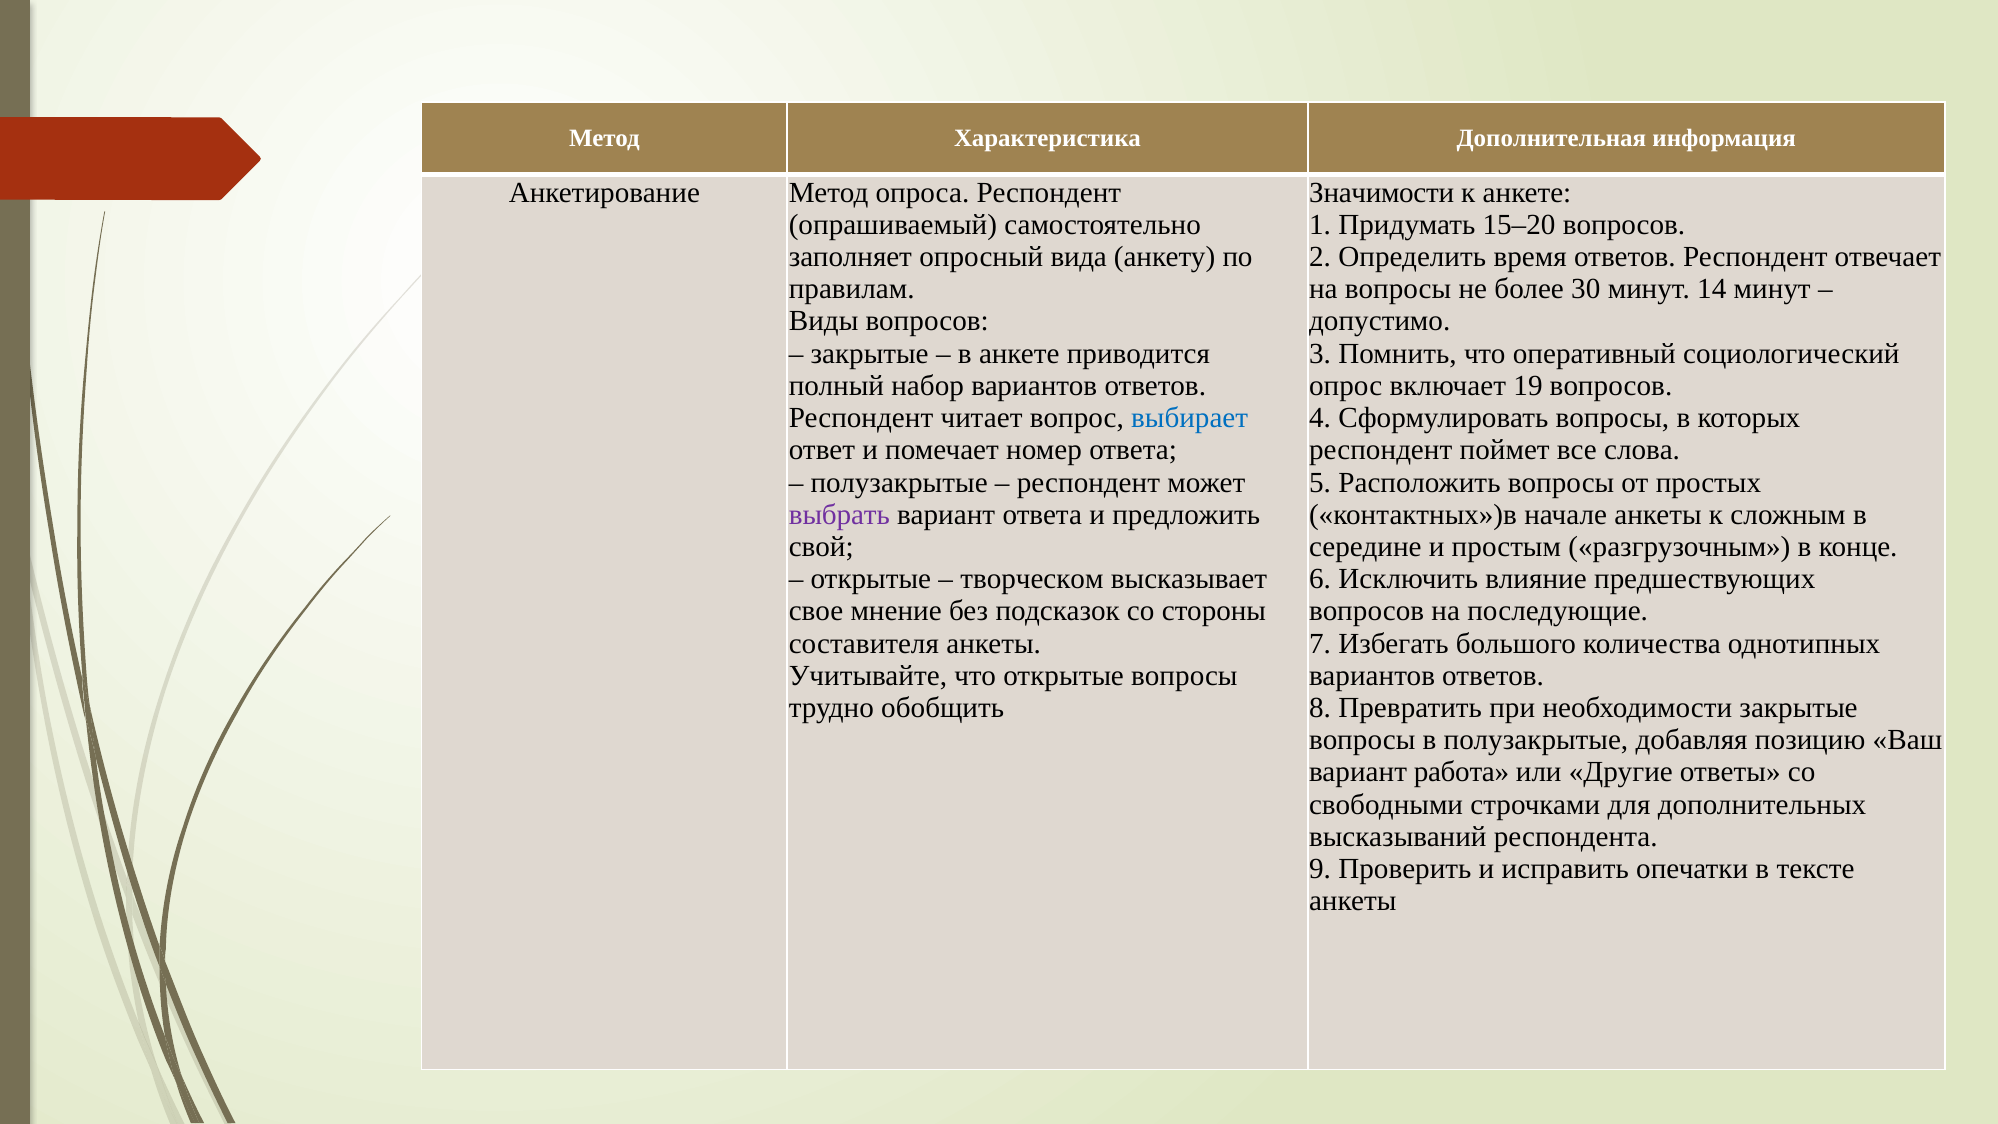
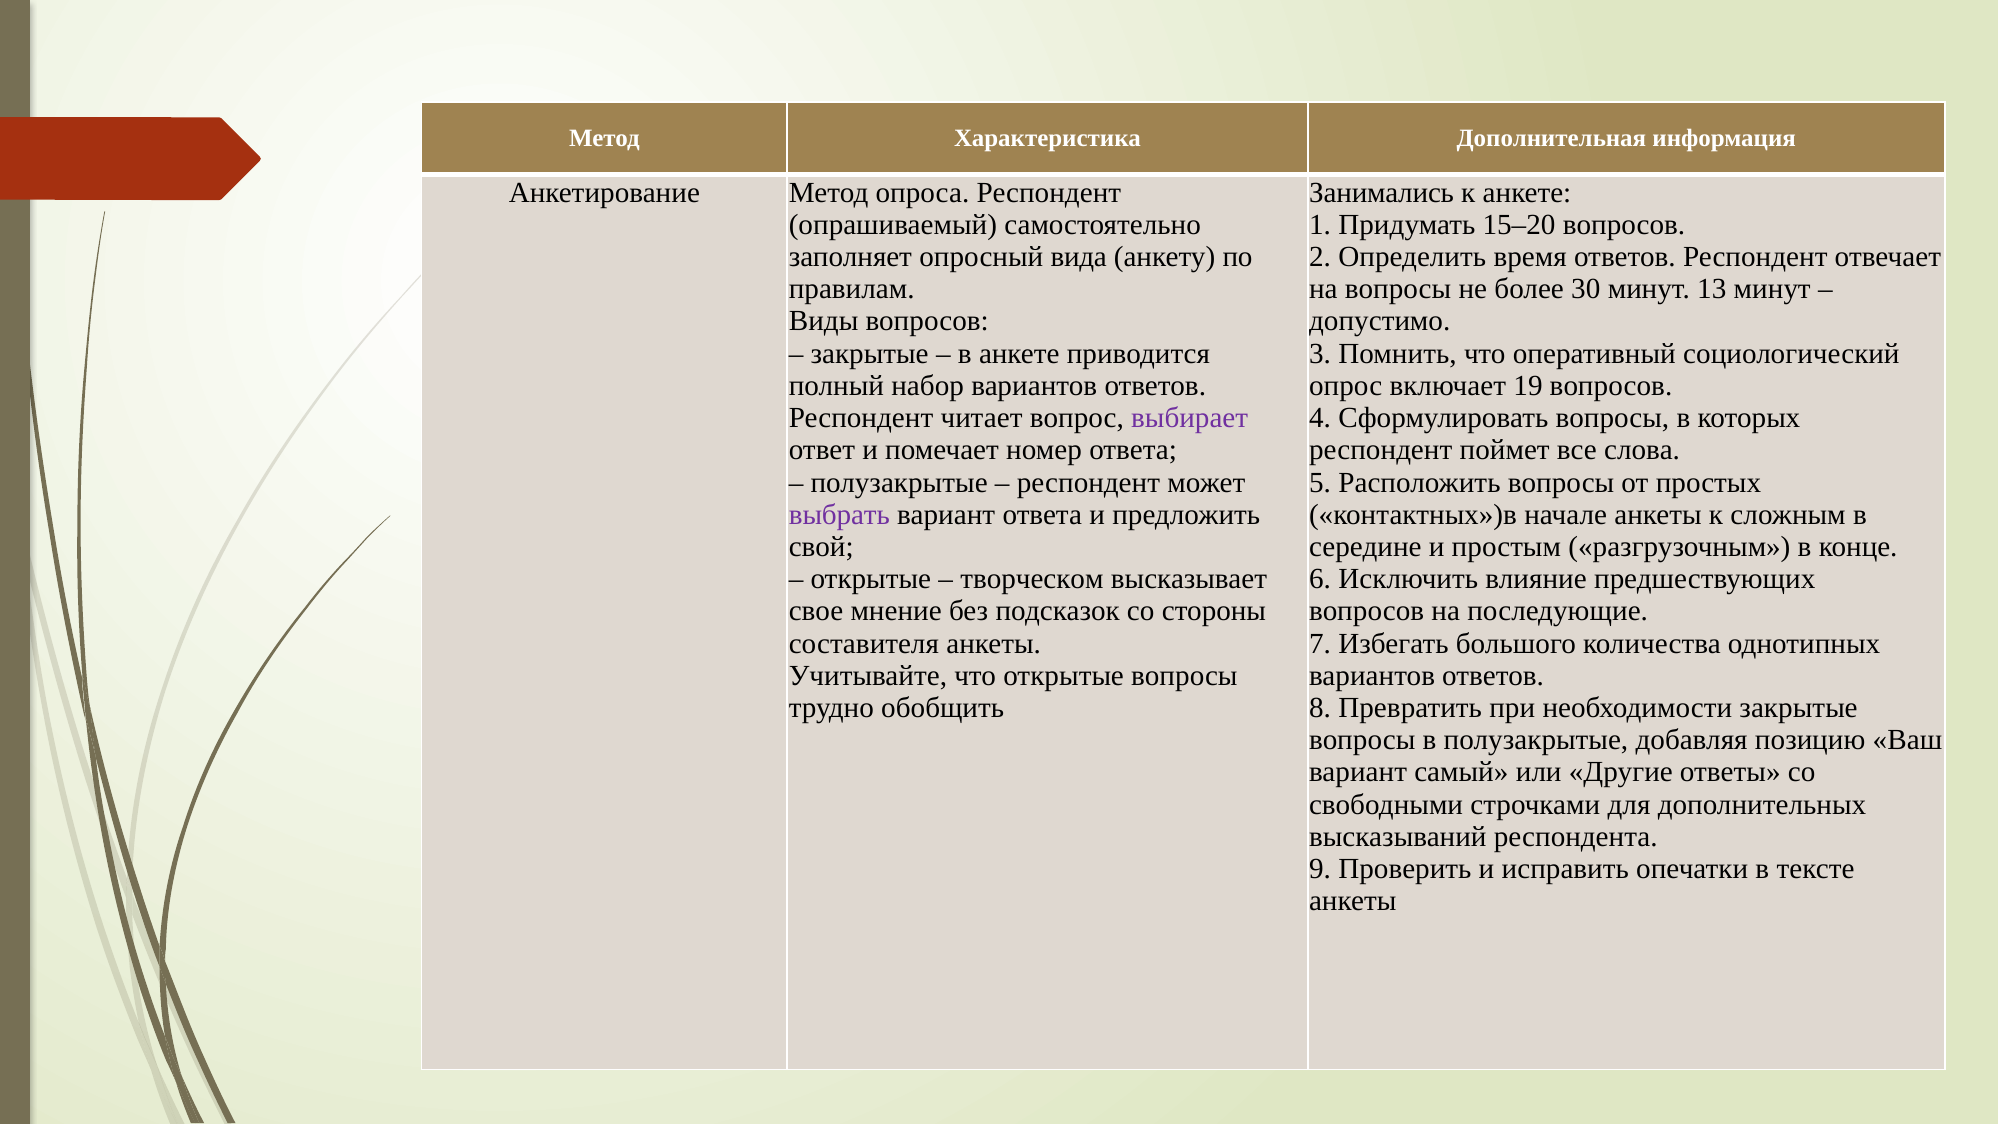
Значимости: Значимости -> Занимались (1382, 192)
14: 14 -> 13 (1712, 289)
выбирает colour: blue -> purple (1190, 418)
работа: работа -> самый (1461, 772)
